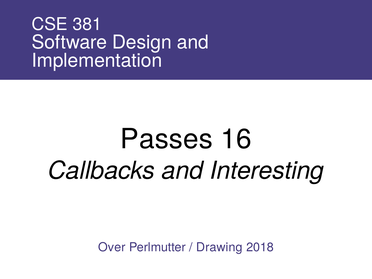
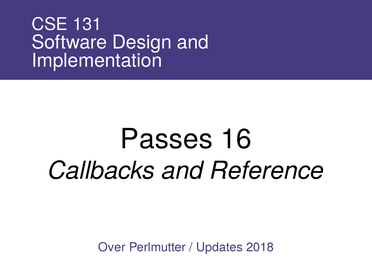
381: 381 -> 131 (87, 24)
Interesting: Interesting -> Reference (267, 171)
Drawing: Drawing -> Updates (219, 247)
